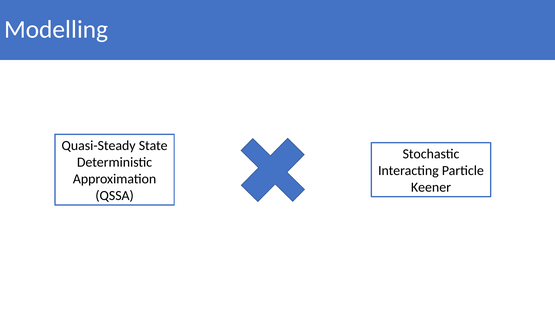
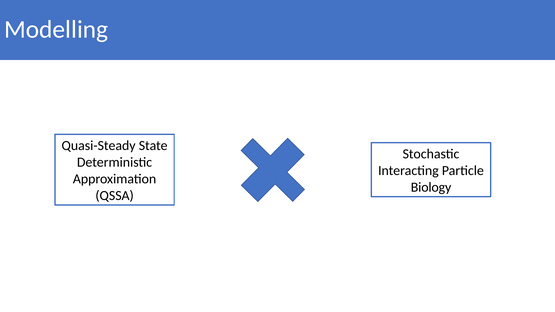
Keener: Keener -> Biology (431, 187)
